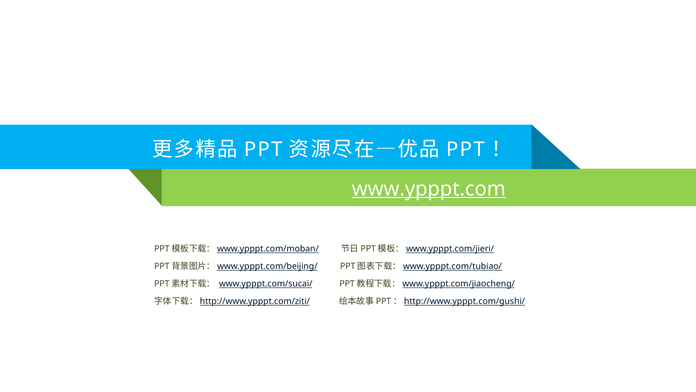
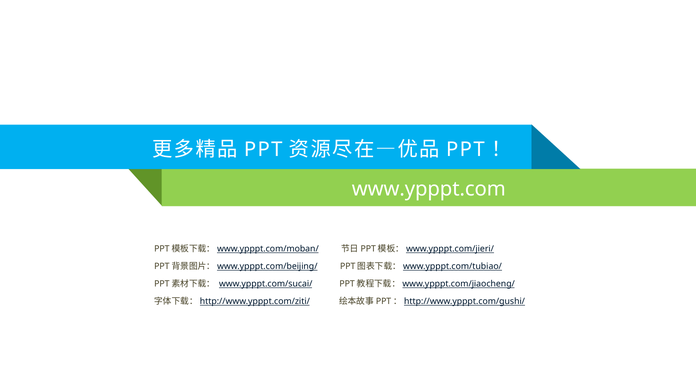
www.ypppt.com underline: present -> none (429, 189)
